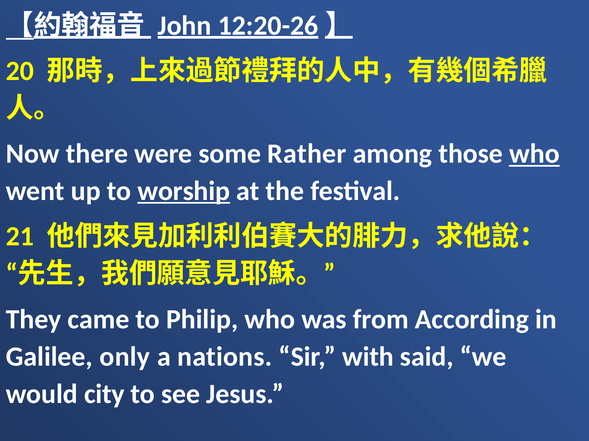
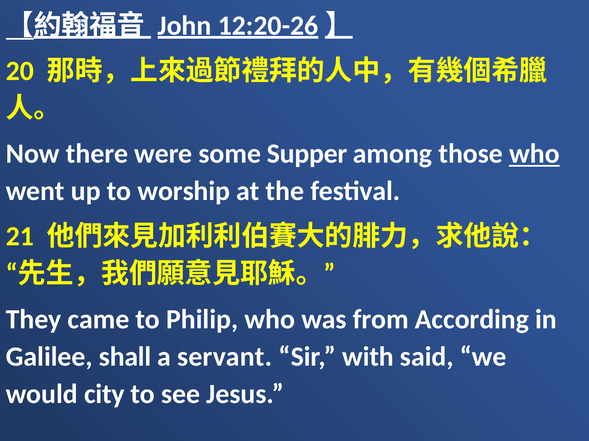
Rather: Rather -> Supper (307, 154)
worship underline: present -> none (184, 191)
only: only -> shall (125, 357)
nations: nations -> servant (225, 357)
